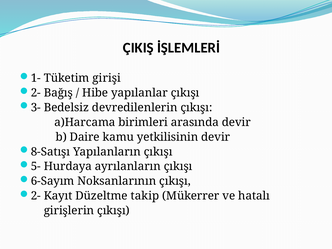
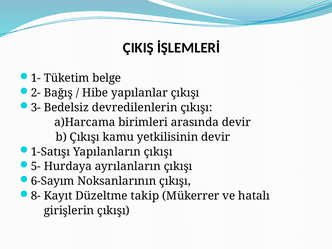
girişi: girişi -> belge (107, 78)
b Daire: Daire -> Çıkışı (85, 137)
8-Satışı: 8-Satışı -> 1-Satışı (50, 152)
2-: 2- -> 8- (36, 196)
